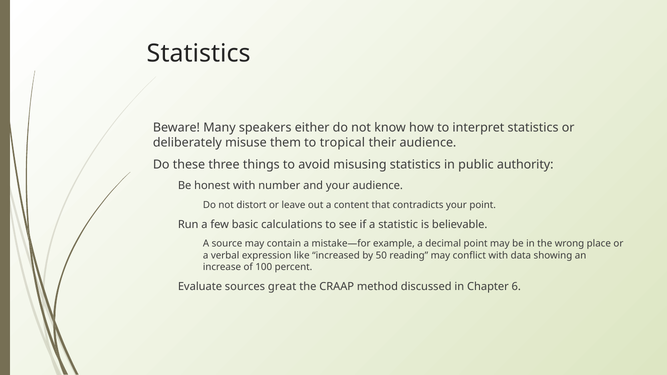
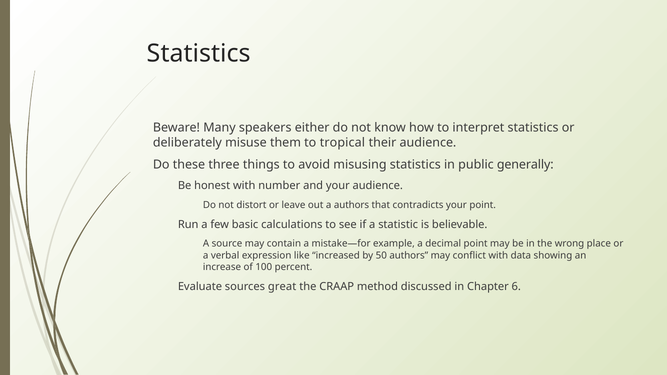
authority: authority -> generally (525, 165)
a content: content -> authors (352, 205)
50 reading: reading -> authors (409, 256)
